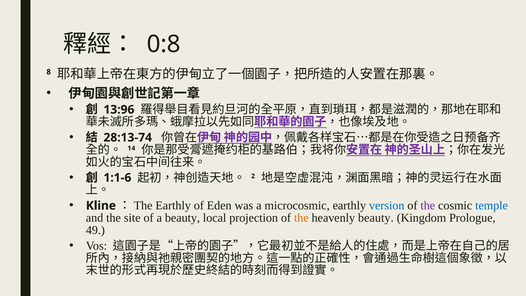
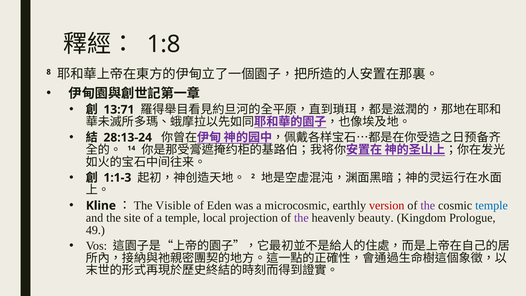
0:8: 0:8 -> 1:8 (164, 44)
13:96: 13:96 -> 13:71 (119, 110)
28:13-74: 28:13-74 -> 28:13-24 (128, 137)
1:1-6: 1:1-6 -> 1:1-3 (117, 178)
Earthly: Earthly -> Visible (173, 206)
version colour: blue -> red (387, 206)
a beauty: beauty -> temple (182, 218)
the colour: orange -> purple (301, 218)
